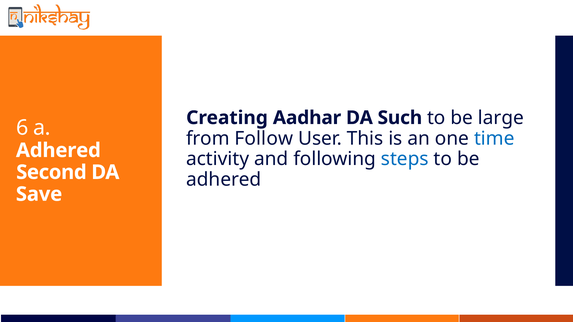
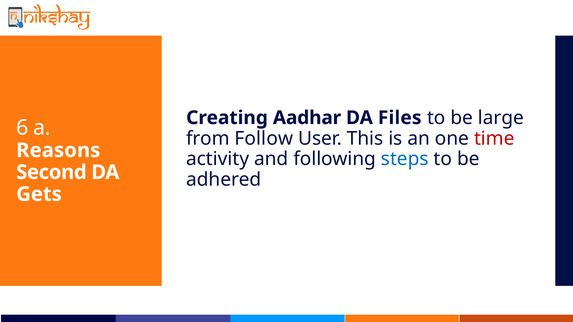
Such: Such -> Files (400, 118)
time colour: blue -> red (494, 139)
Adhered: Adhered -> Reasons (58, 151)
Save: Save -> Gets (39, 194)
